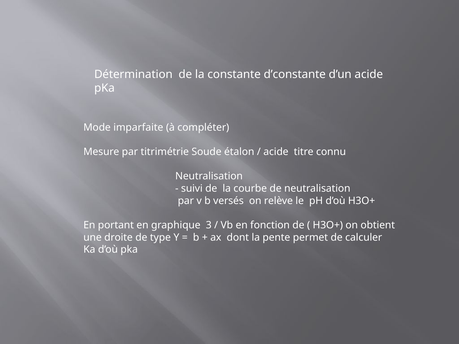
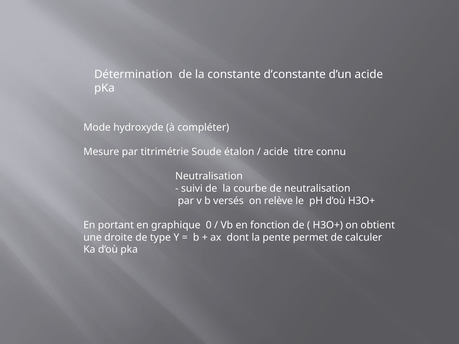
imparfaite: imparfaite -> hydroxyde (138, 127)
3: 3 -> 0 (209, 225)
